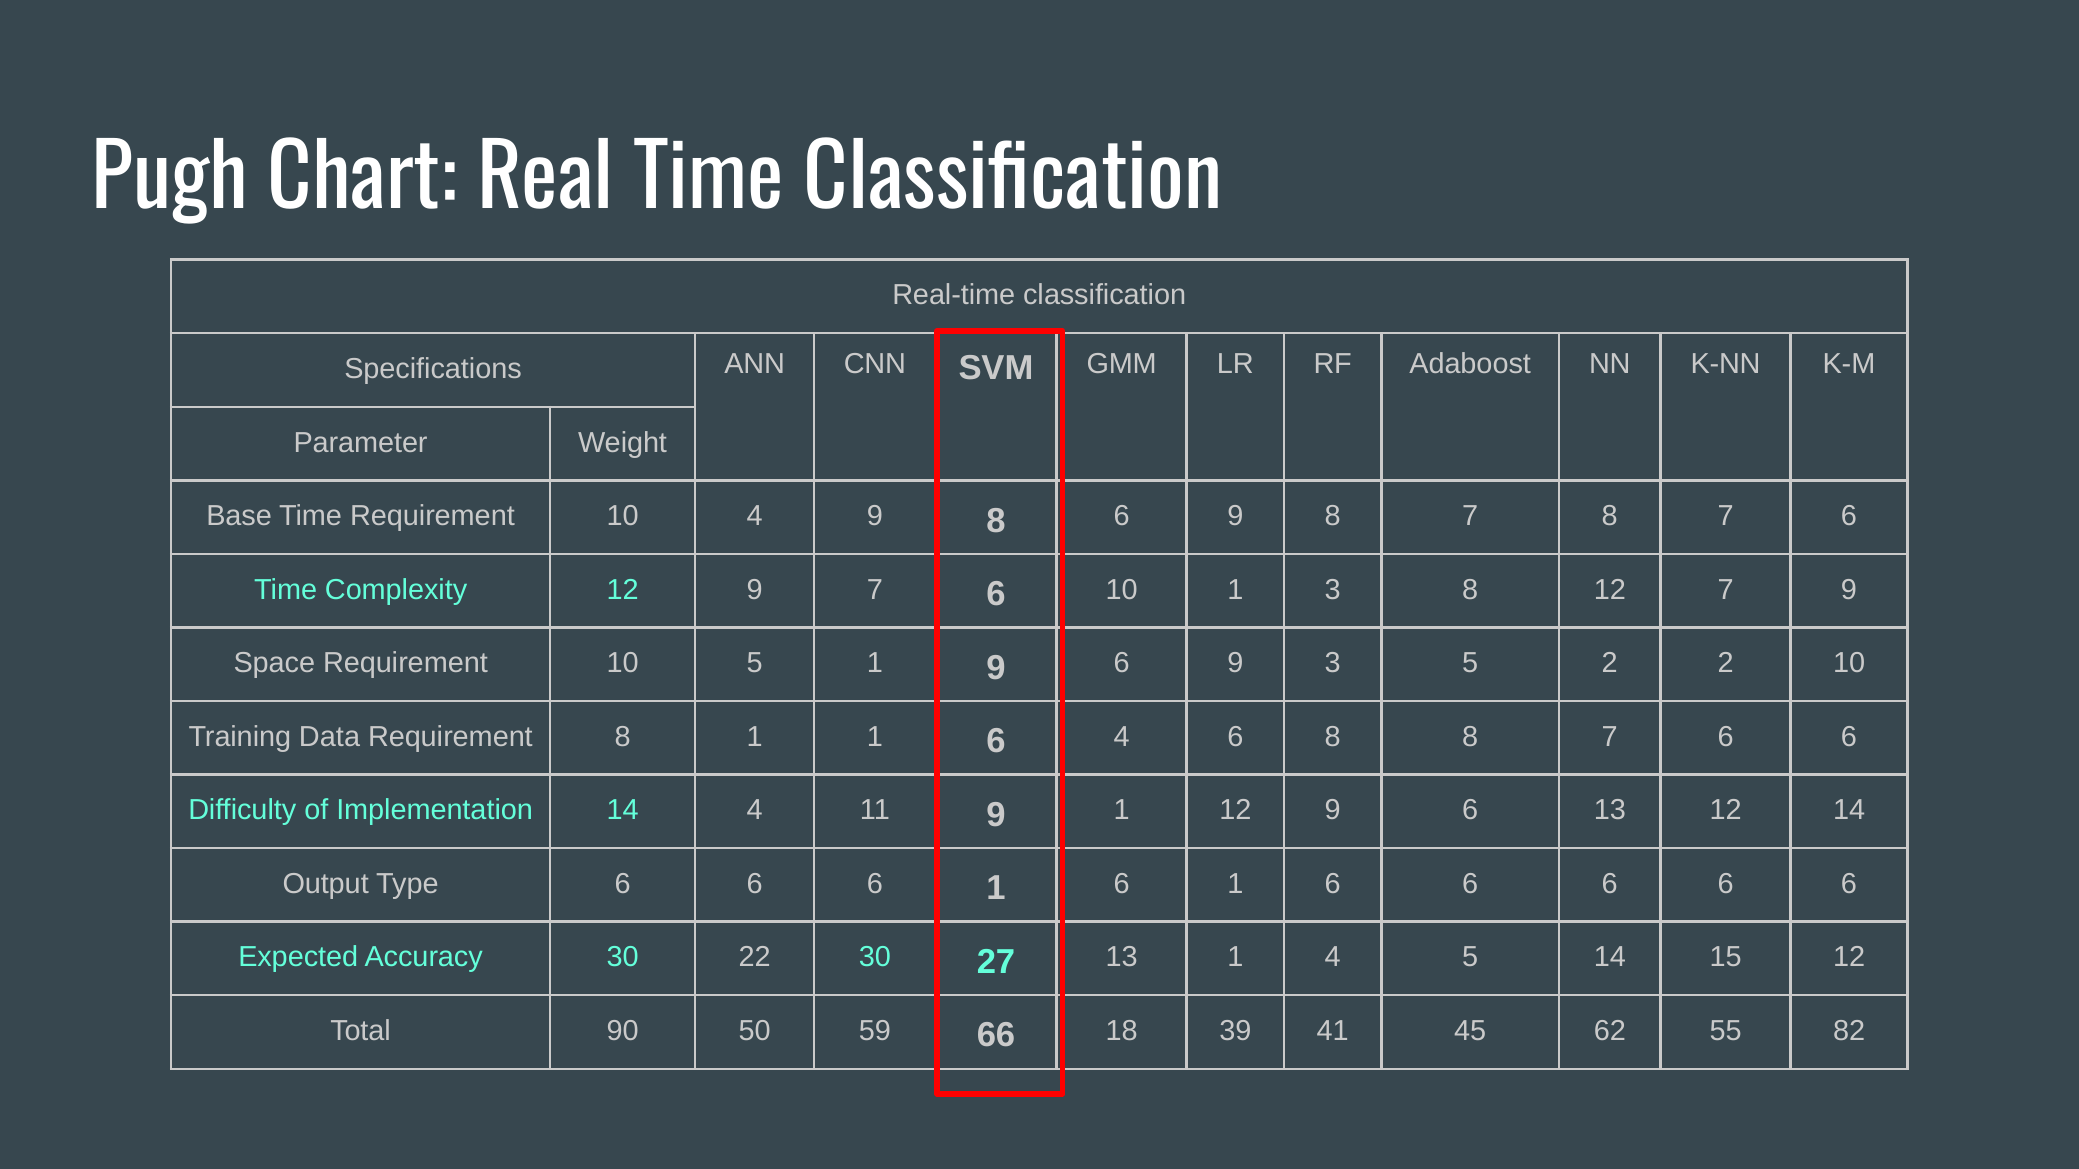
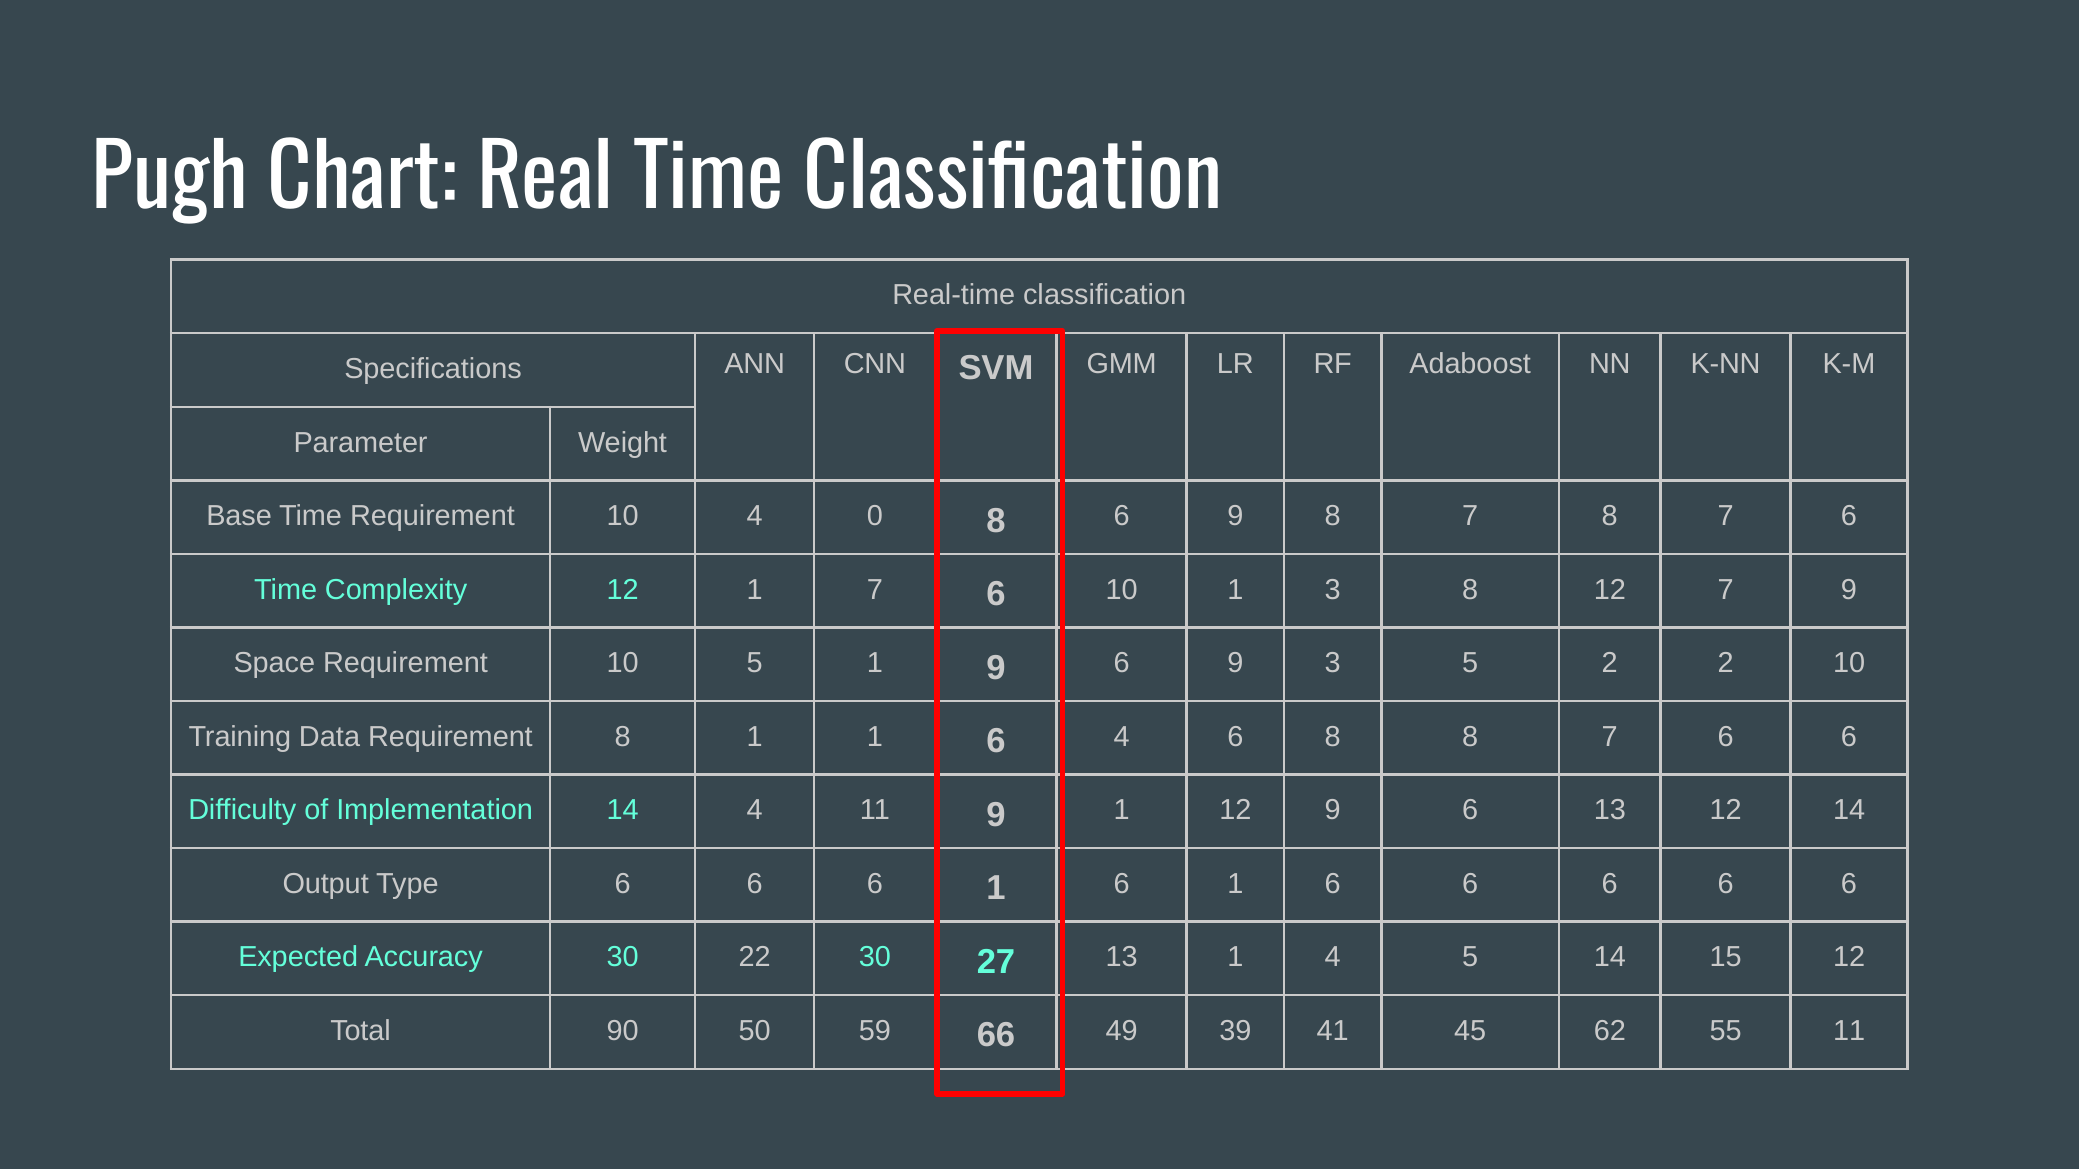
4 9: 9 -> 0 (875, 516)
Complexity 12 9: 9 -> 1 (755, 590)
18: 18 -> 49 (1122, 1031)
55 82: 82 -> 11 (1849, 1031)
